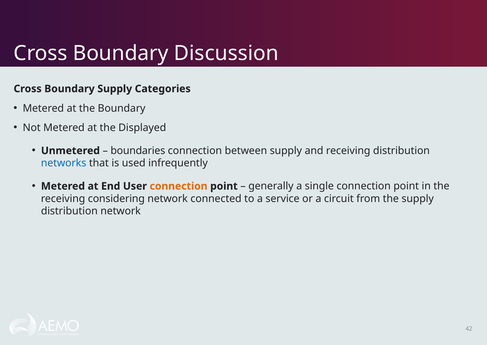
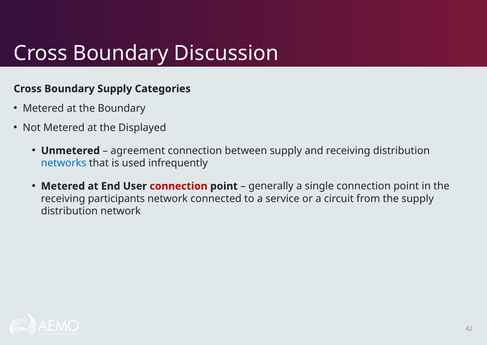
boundaries: boundaries -> agreement (138, 150)
connection colour: orange -> red (179, 186)
considering: considering -> participants (116, 198)
